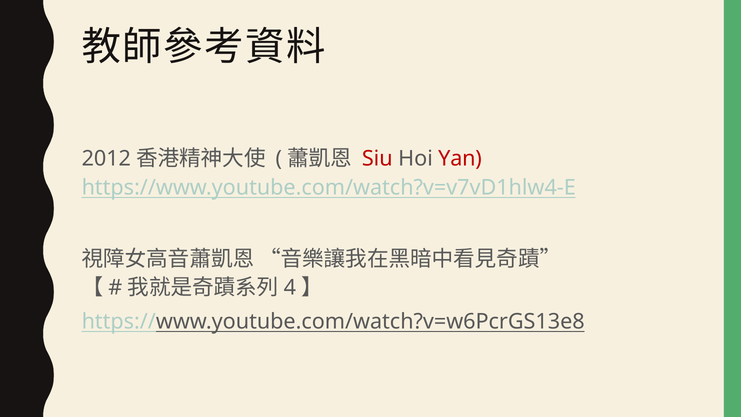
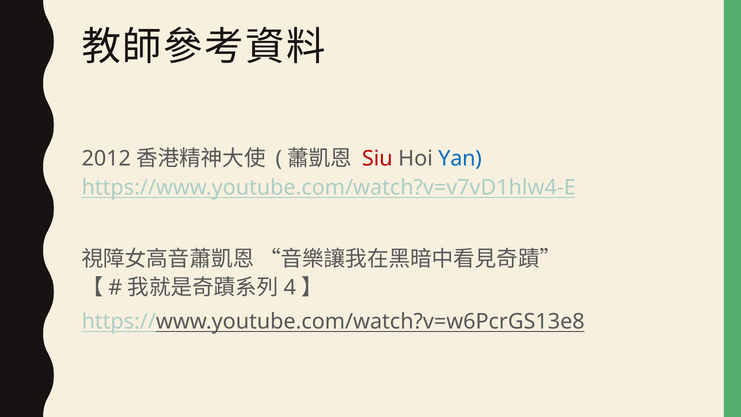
Yan colour: red -> blue (460, 159)
